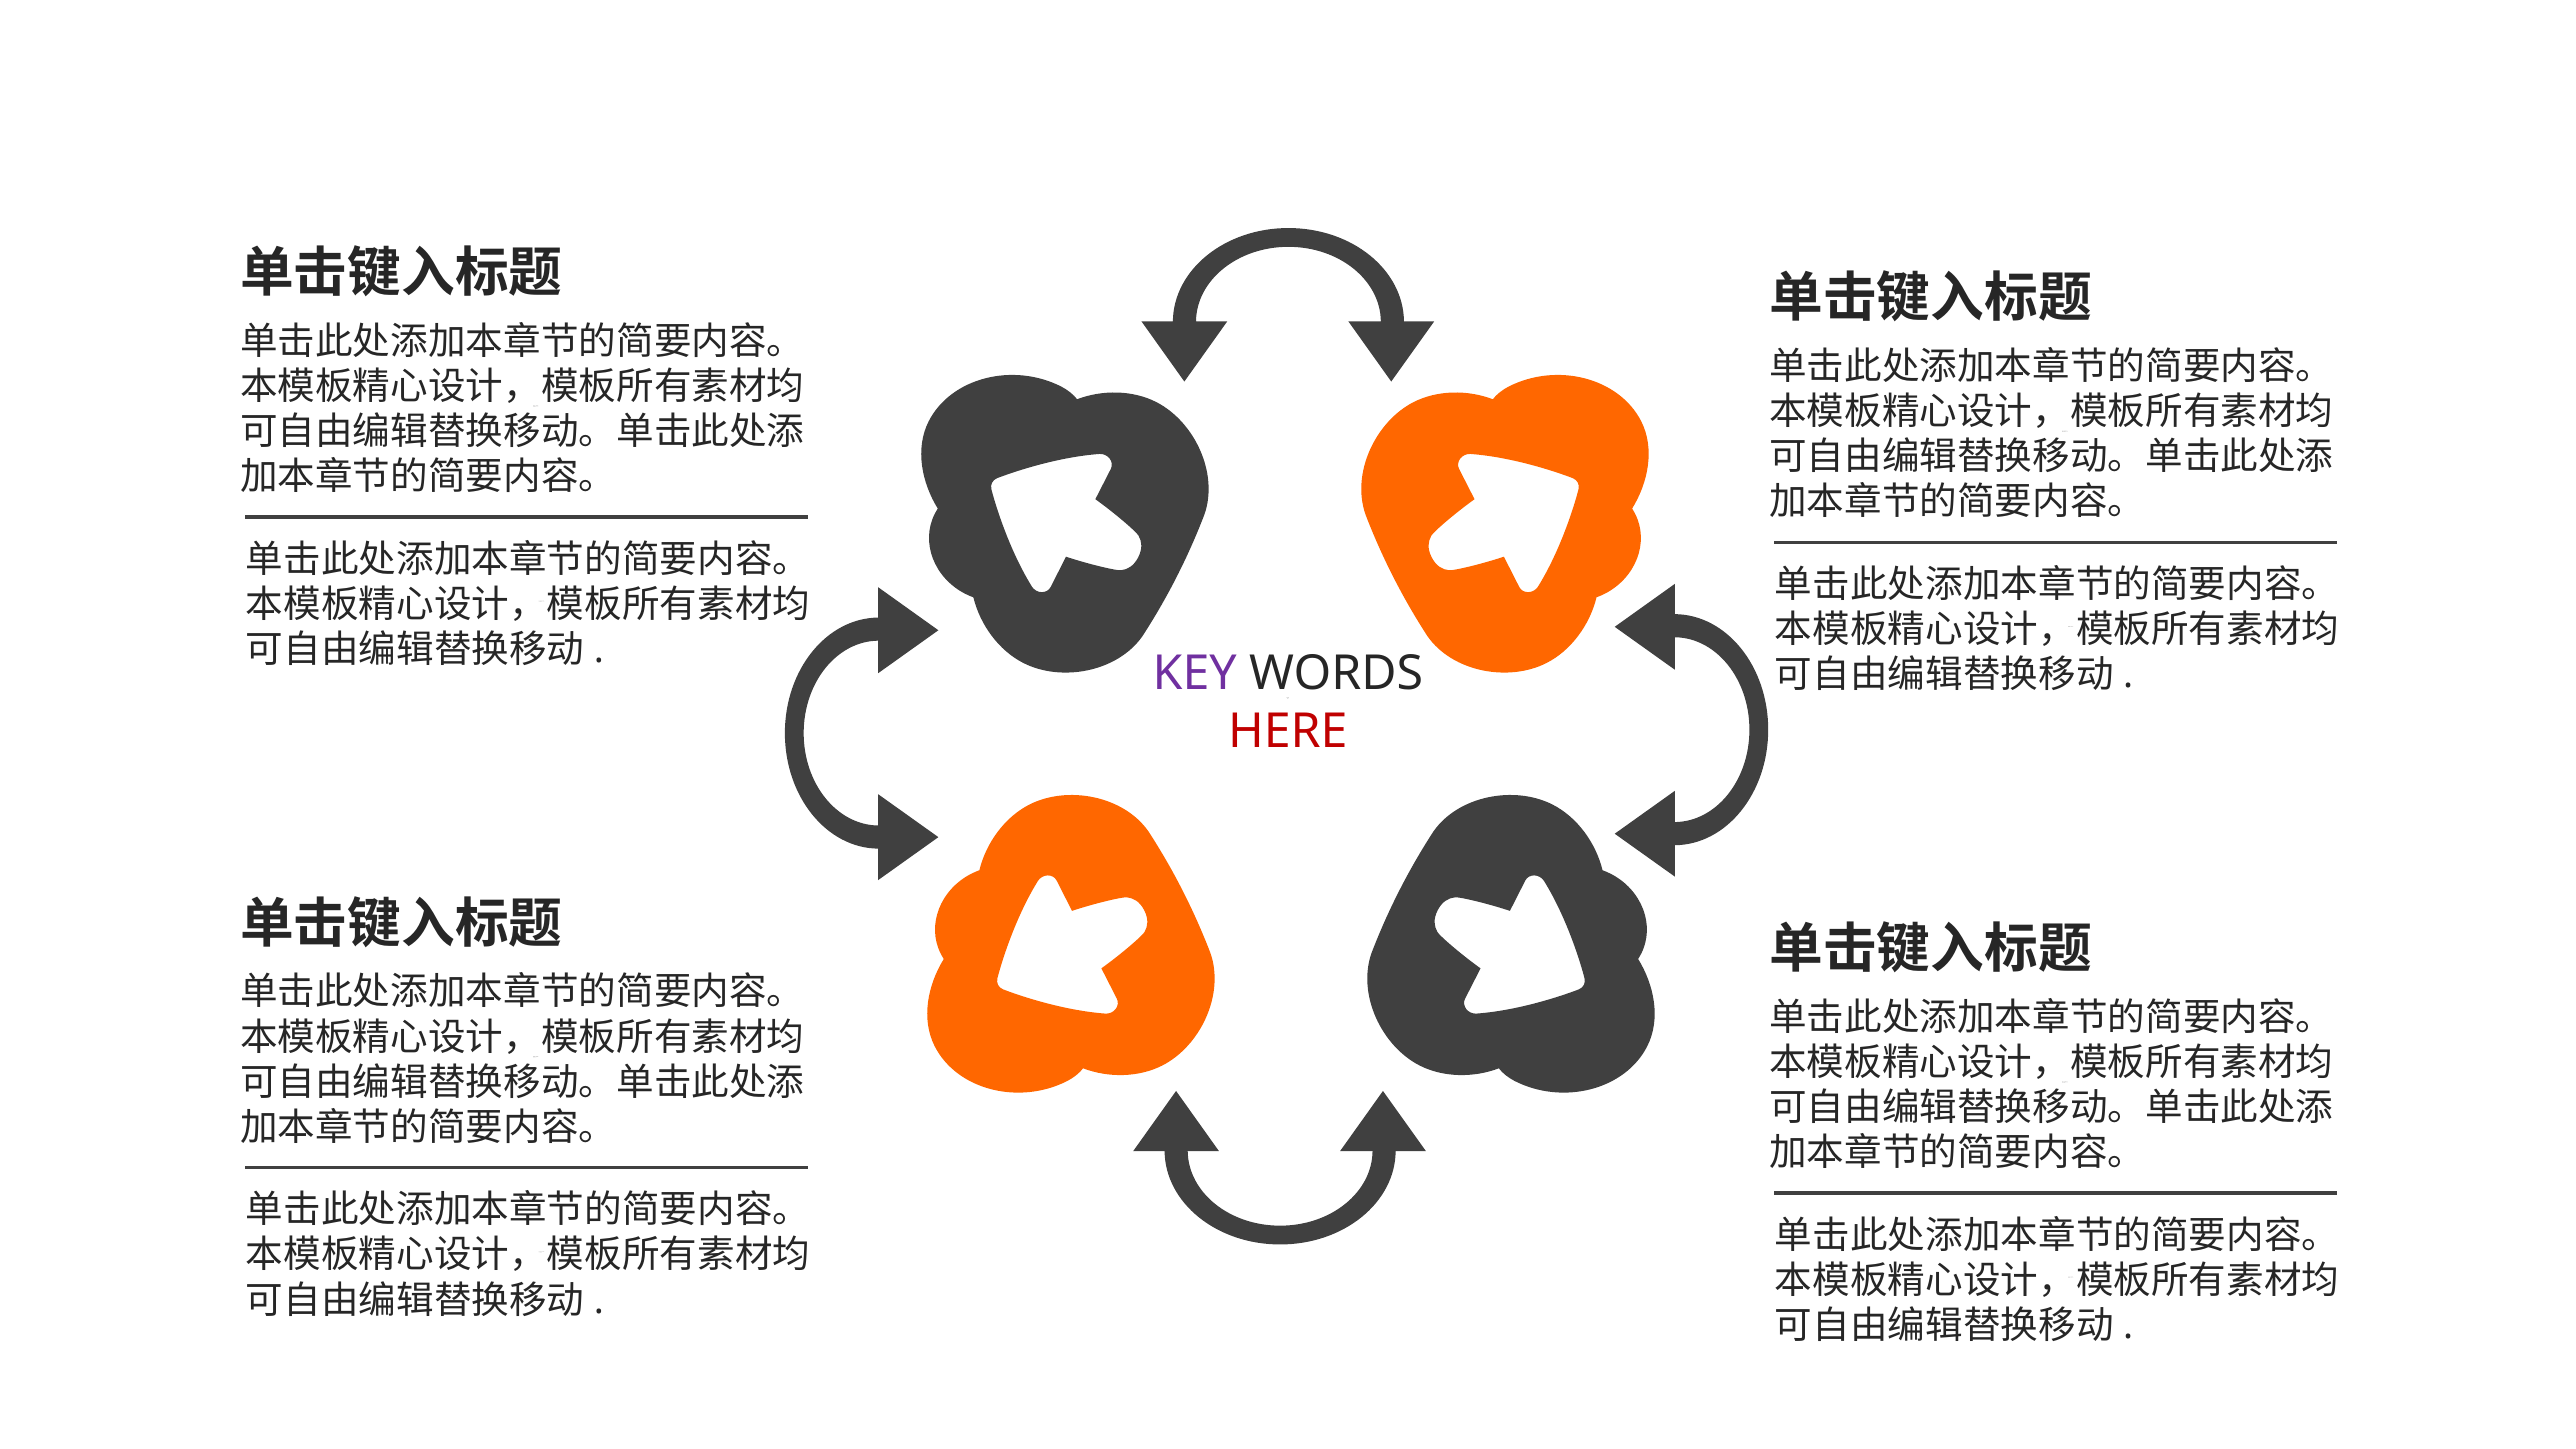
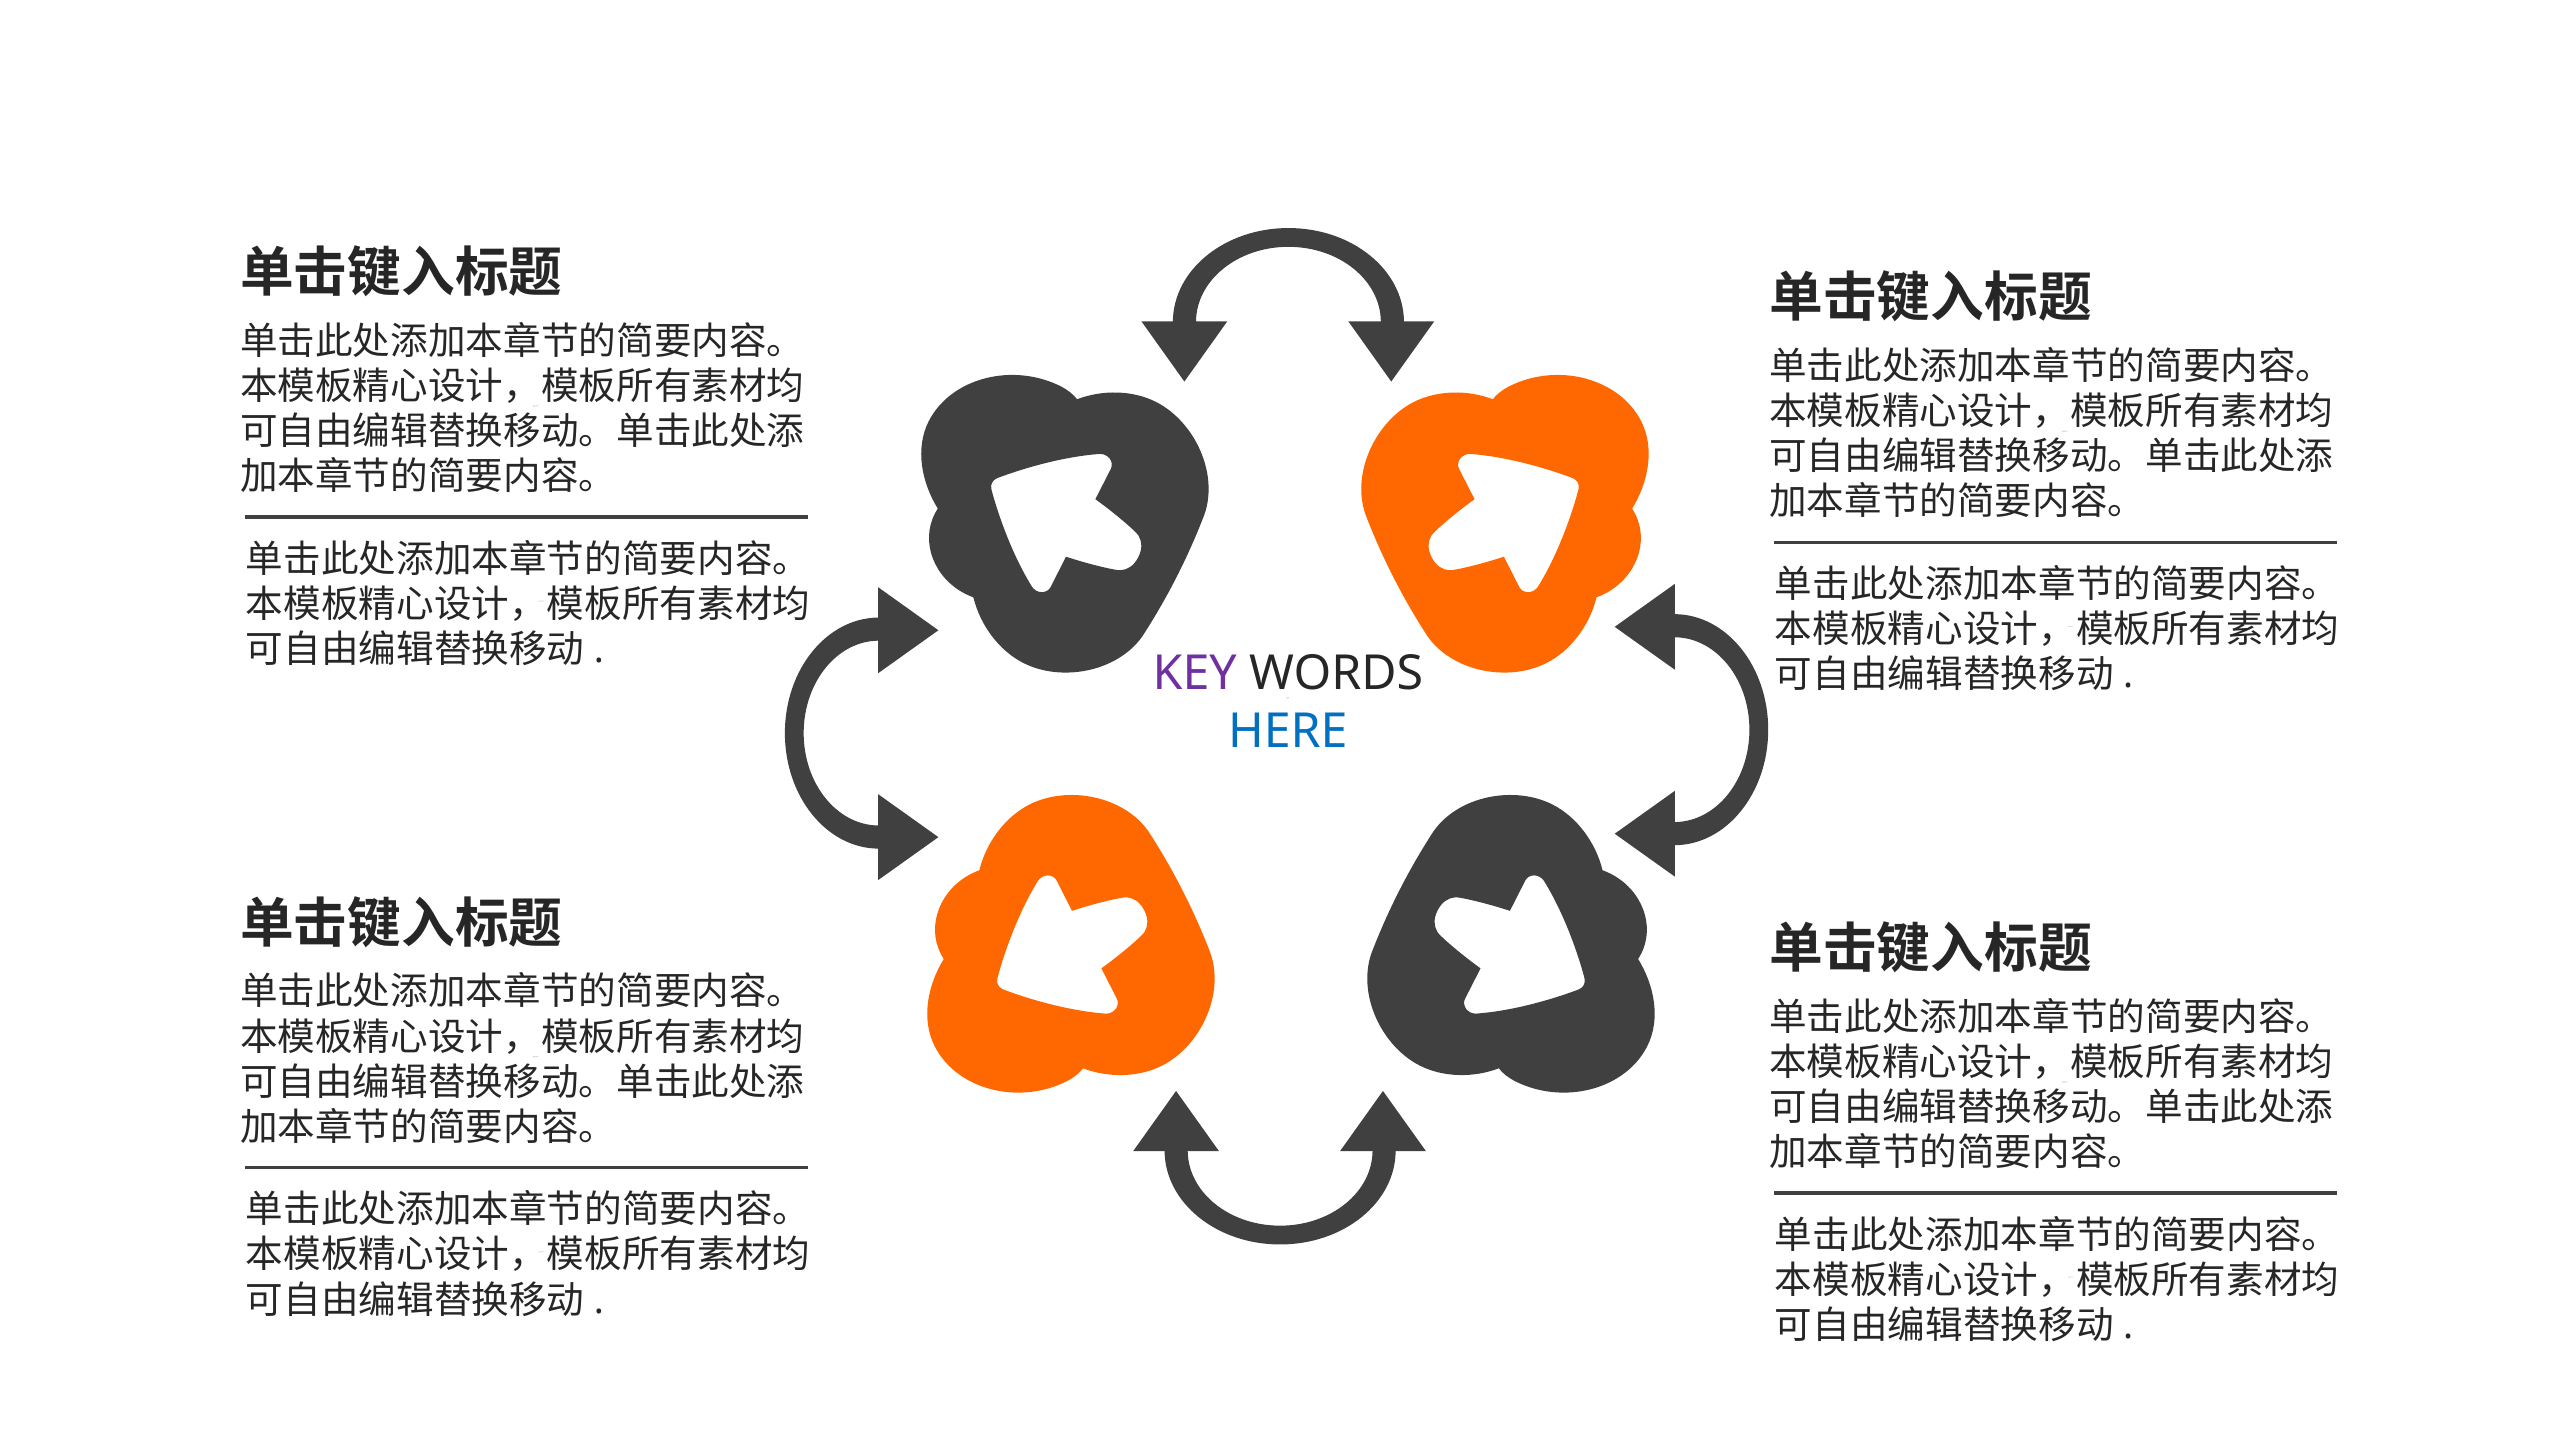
HERE colour: red -> blue (1288, 731)
